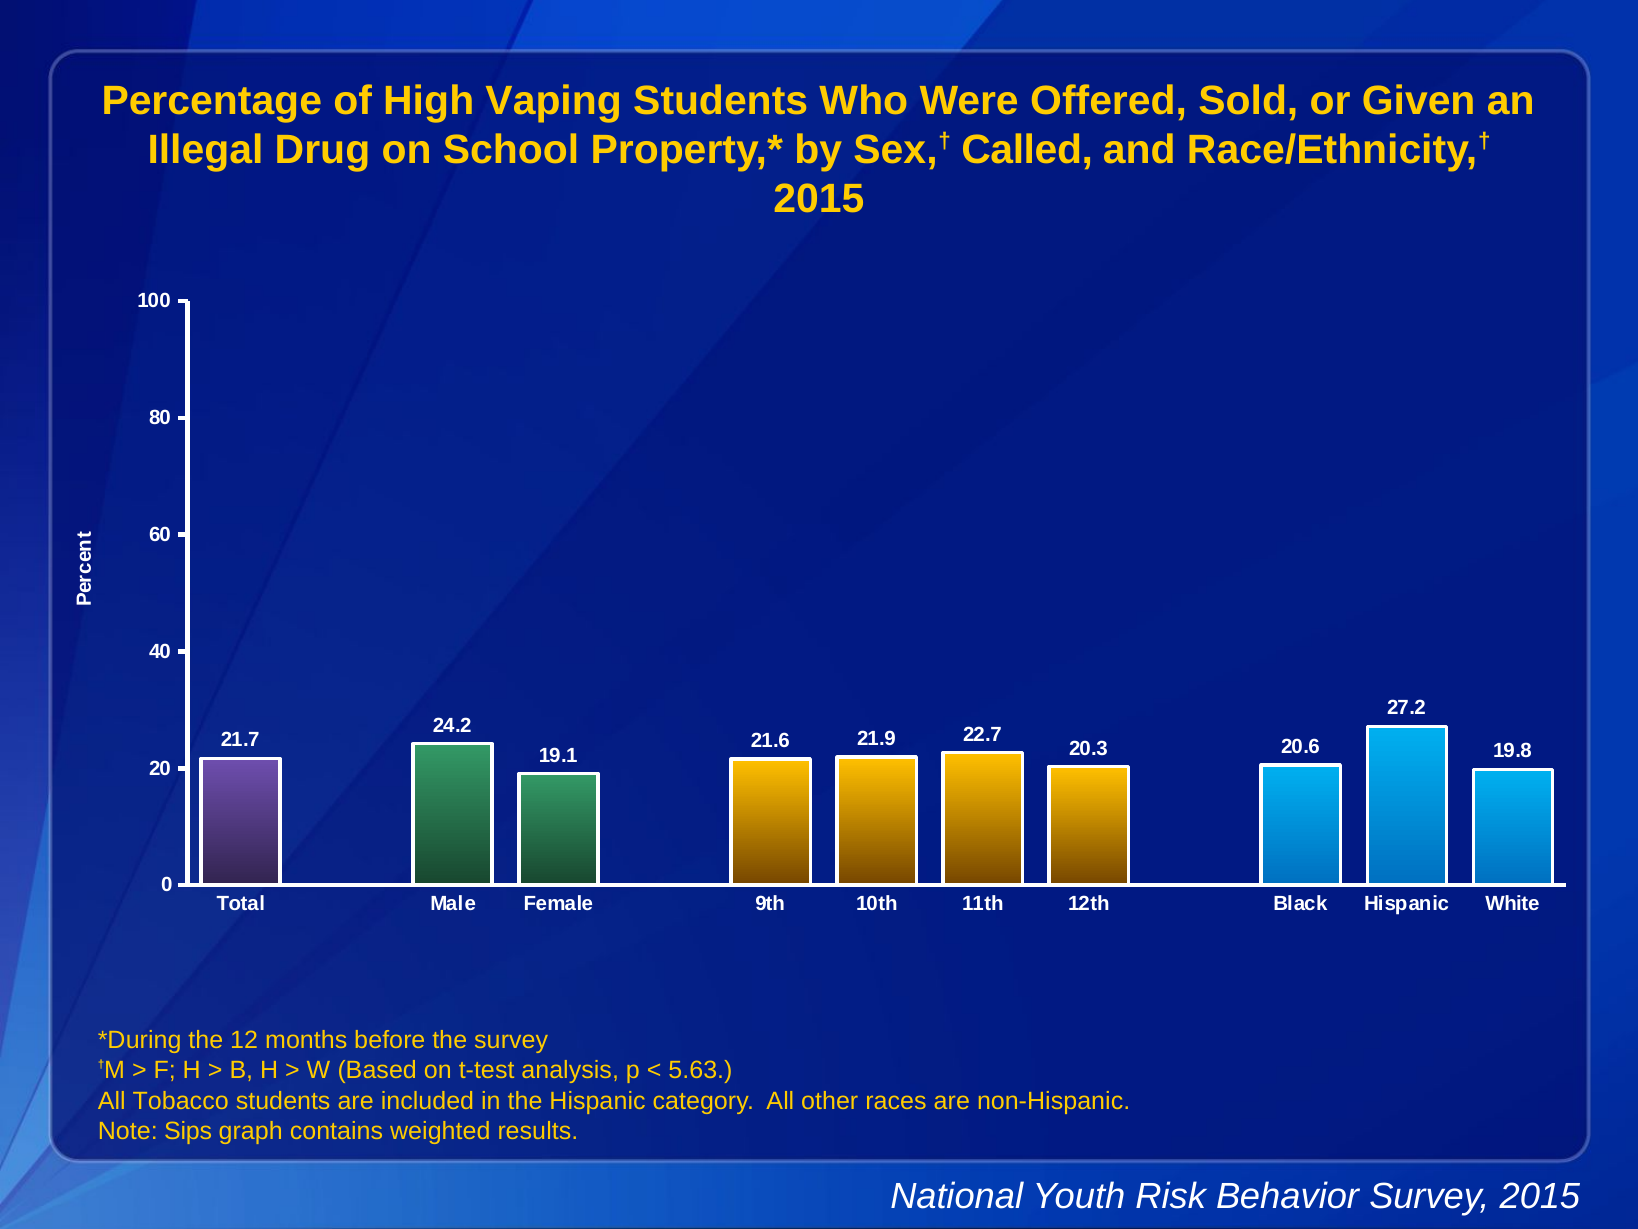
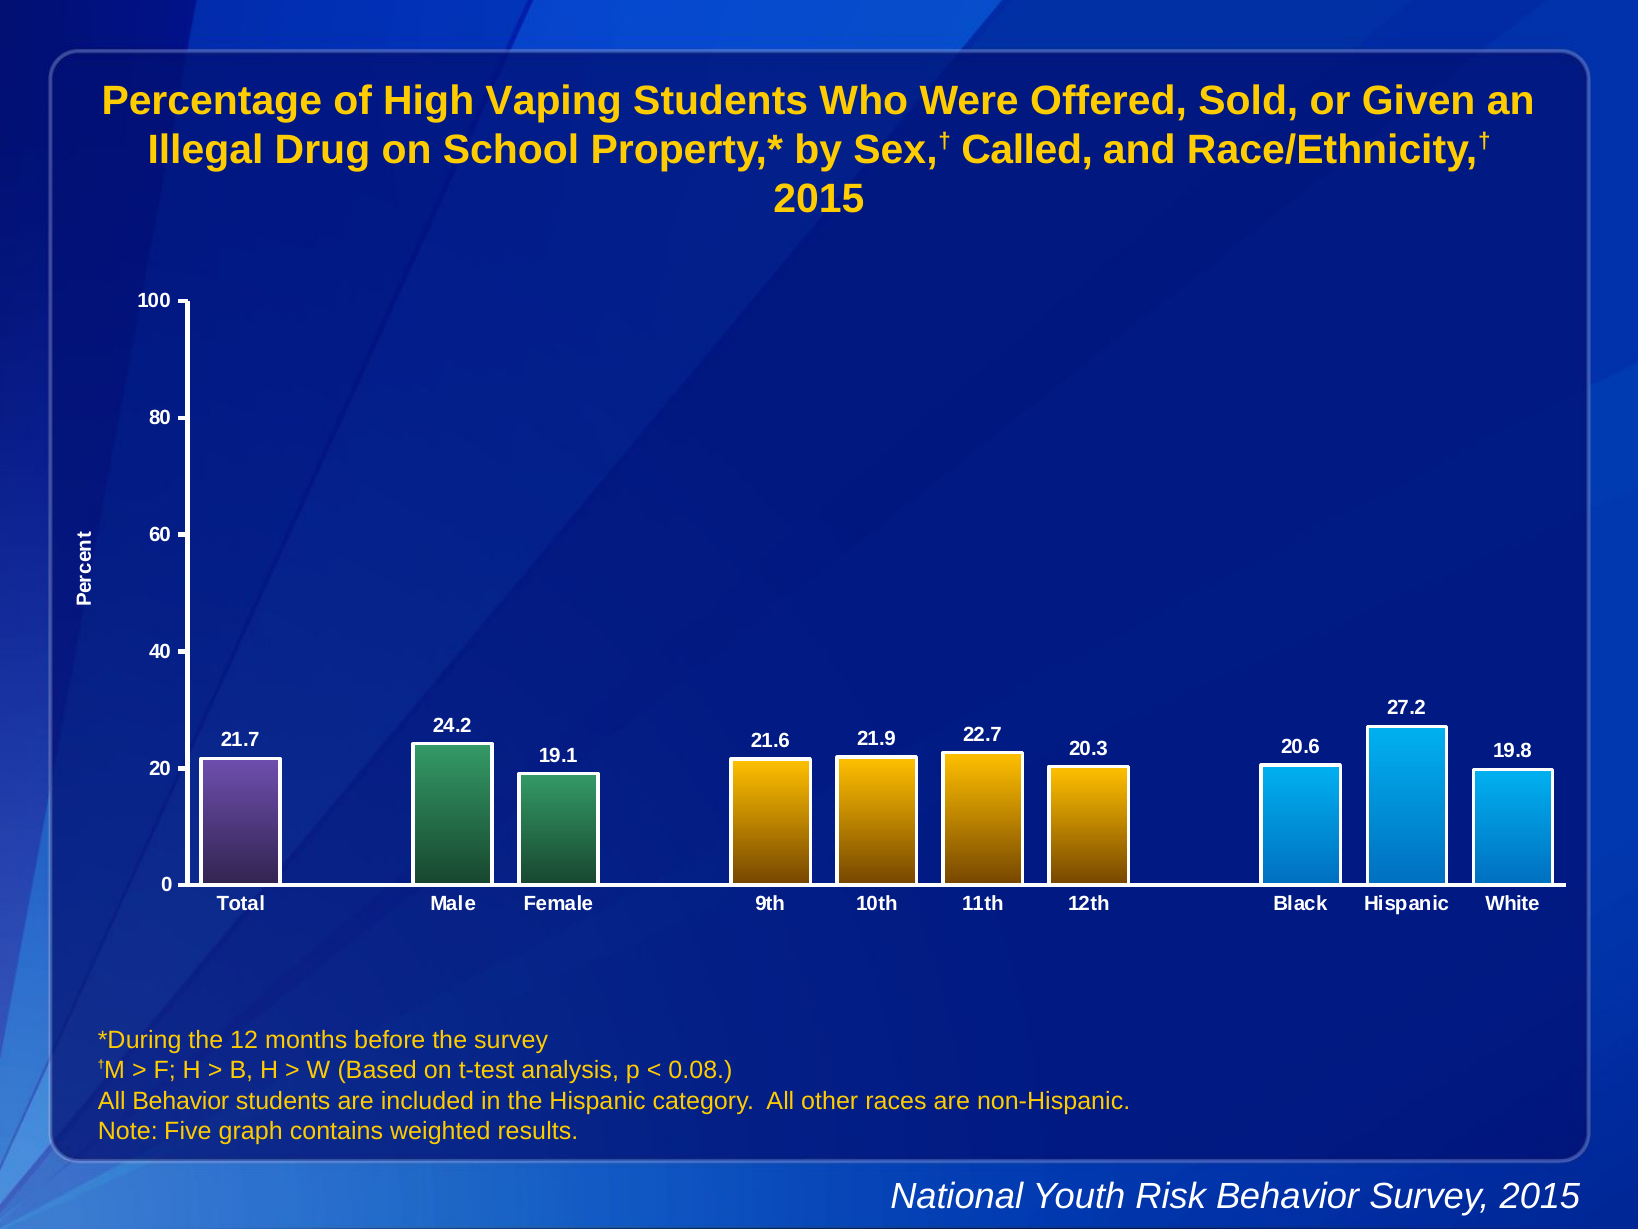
5.63: 5.63 -> 0.08 (700, 1070)
All Tobacco: Tobacco -> Behavior (181, 1100)
Sips: Sips -> Five (188, 1130)
